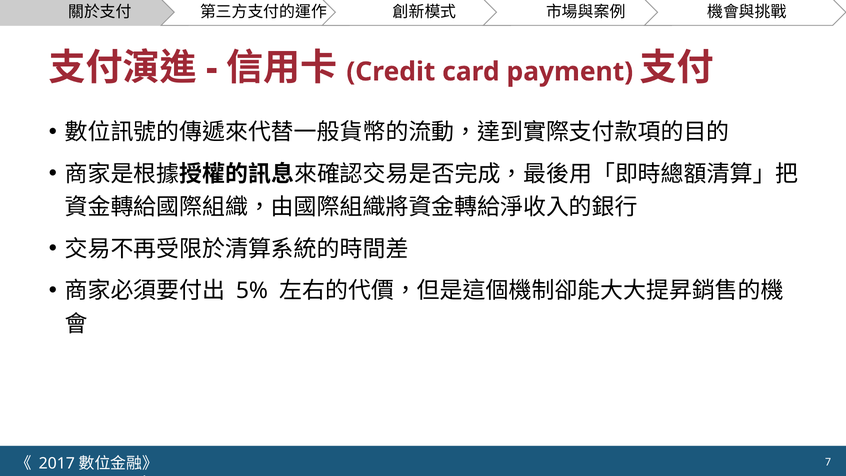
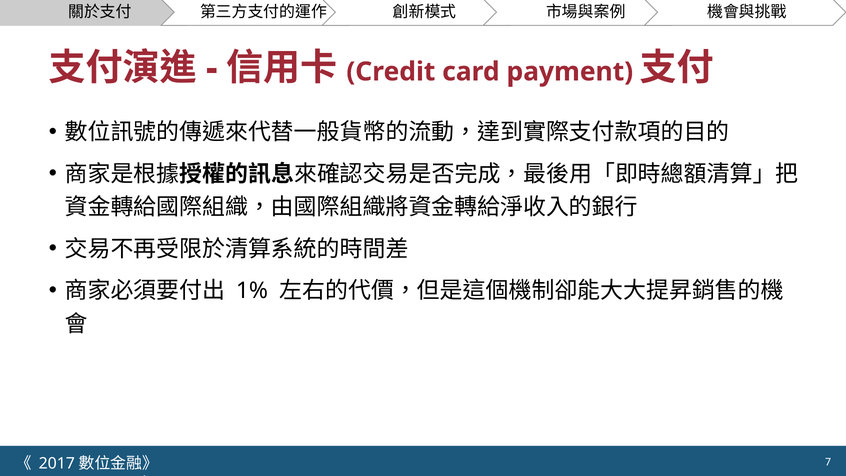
5%: 5% -> 1% (252, 291)
